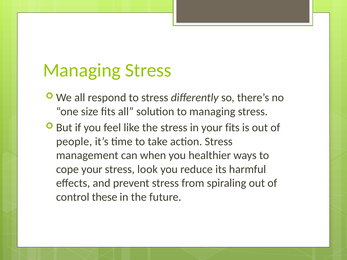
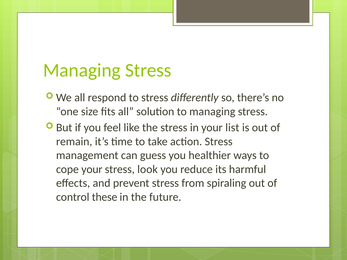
your fits: fits -> list (232, 128)
people: people -> remain (74, 142)
when: when -> guess (153, 156)
